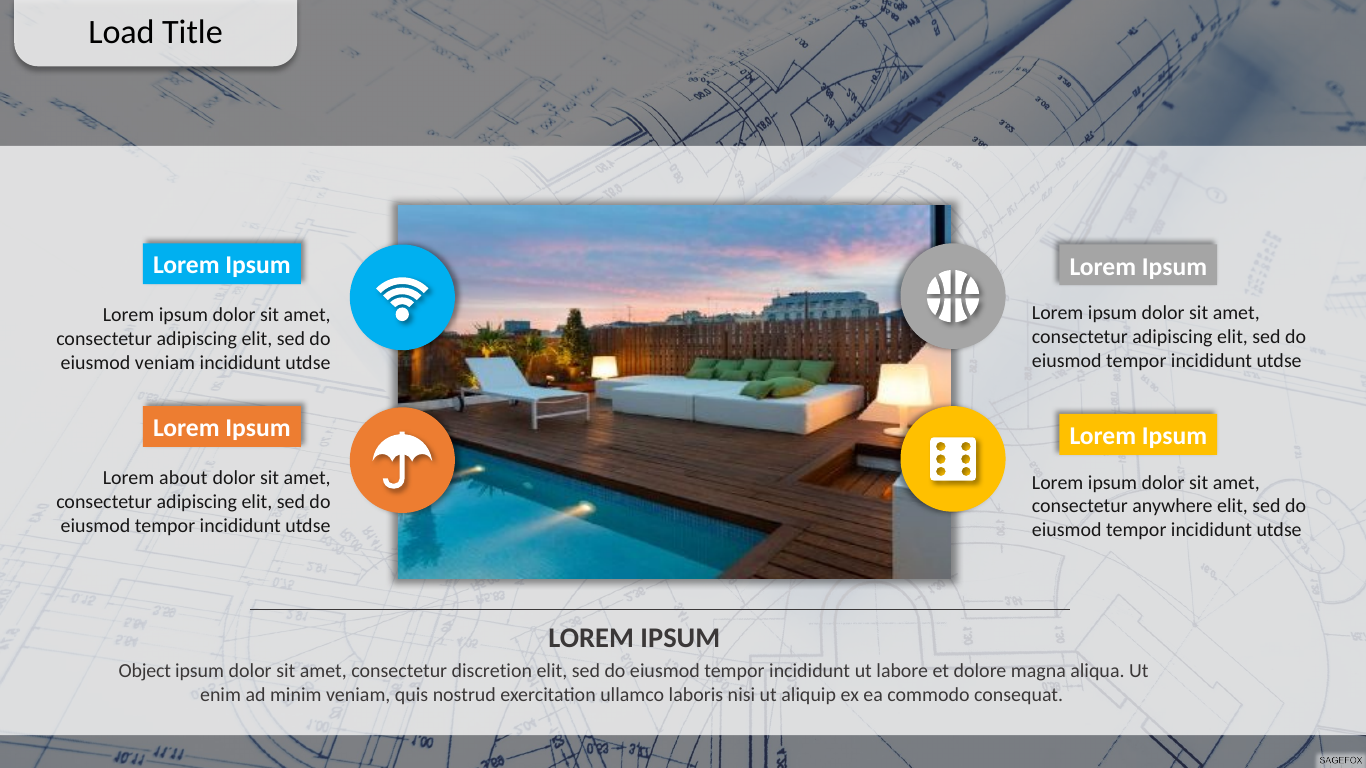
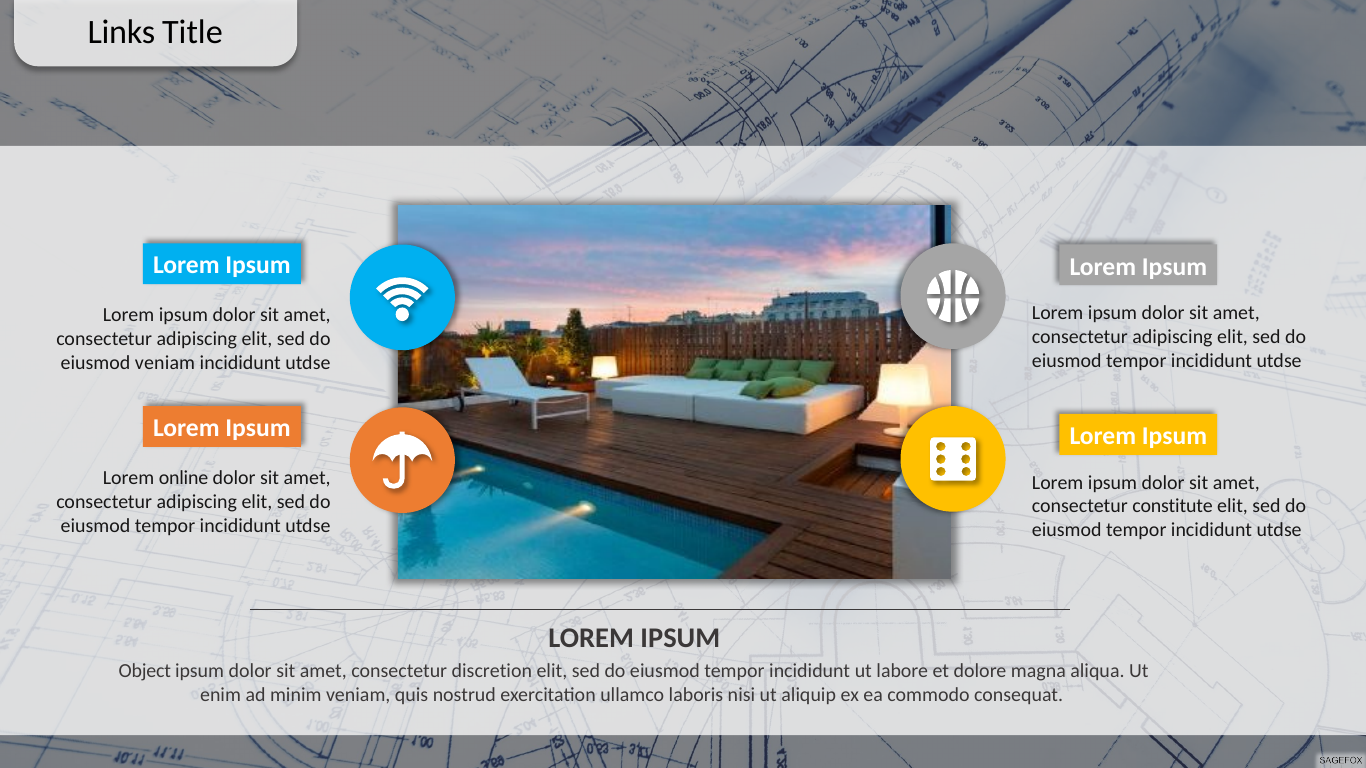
Load: Load -> Links (122, 32)
about: about -> online (184, 478)
anywhere: anywhere -> constitute (1173, 507)
